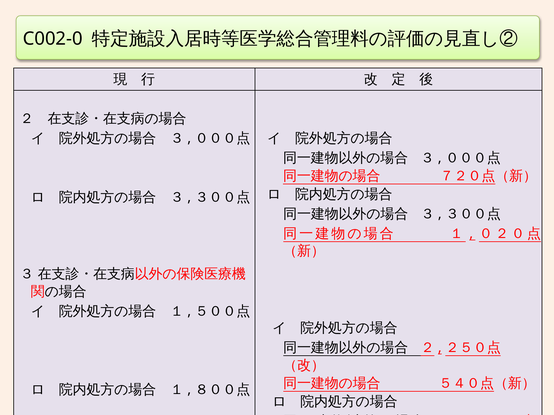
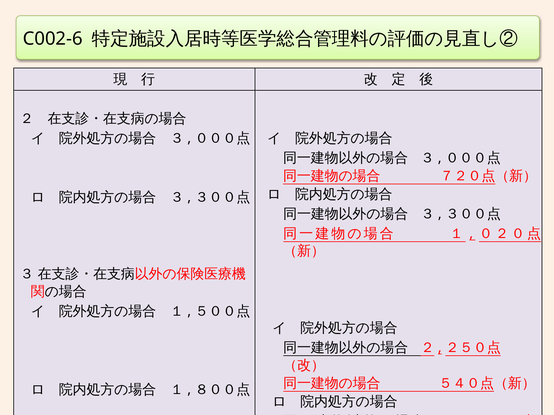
C002-0: C002-0 -> C002-6 (53, 39)
